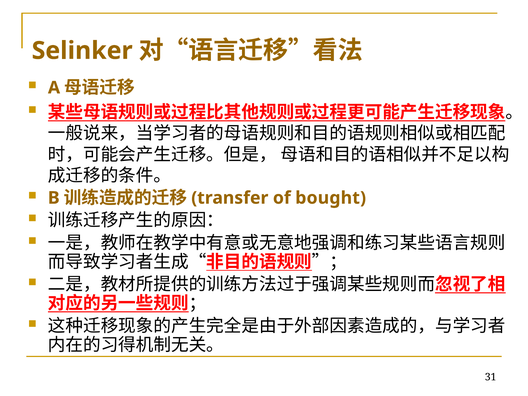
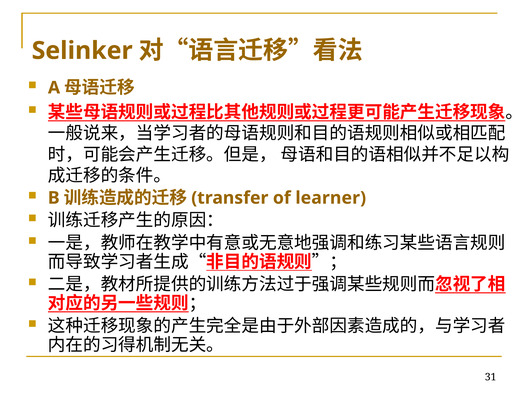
bought: bought -> learner (331, 198)
